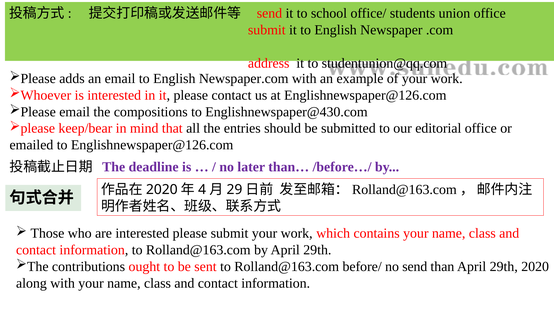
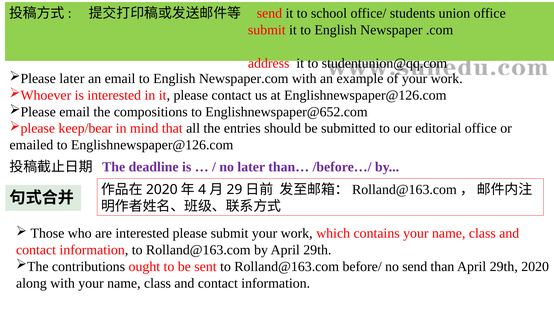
adds: adds -> later (72, 79)
Englishnewspaper@430.com: Englishnewspaper@430.com -> Englishnewspaper@652.com (287, 112)
